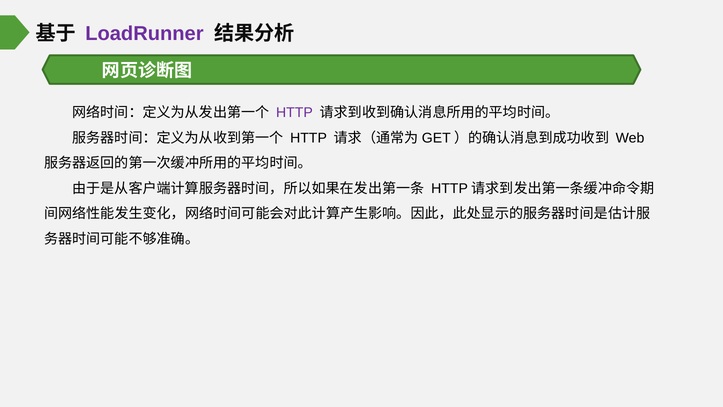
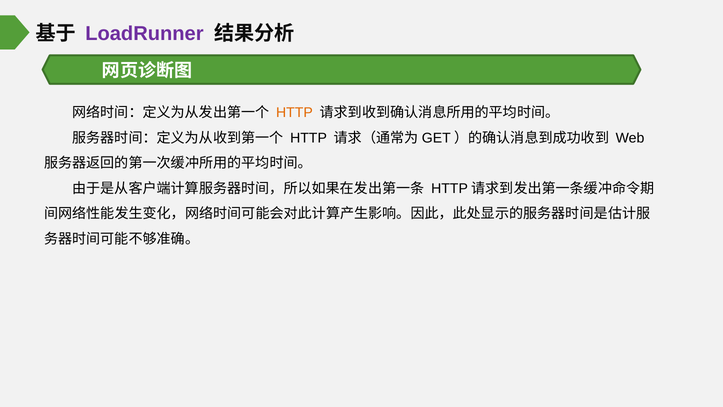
HTTP colour: purple -> orange (294, 112)
